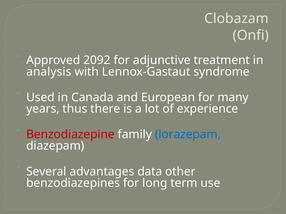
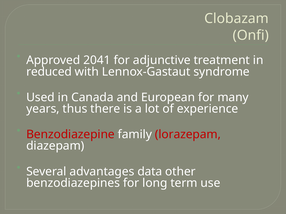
2092: 2092 -> 2041 (97, 60)
analysis: analysis -> reduced (49, 72)
lorazepam colour: blue -> red (188, 135)
